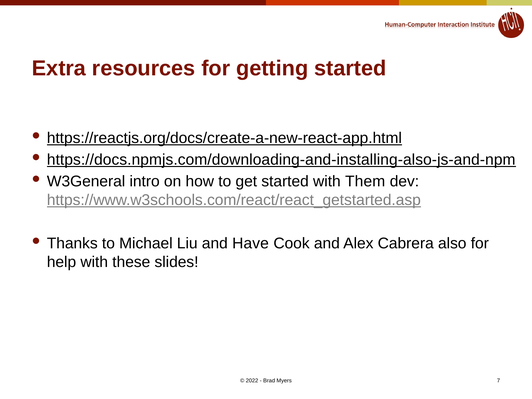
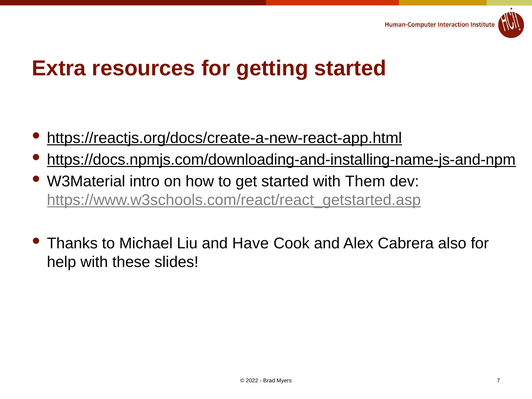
https://docs.npmjs.com/downloading-and-installing-also-js-and-npm: https://docs.npmjs.com/downloading-and-installing-also-js-and-npm -> https://docs.npmjs.com/downloading-and-installing-name-js-and-npm (281, 160)
W3General: W3General -> W3Material (86, 181)
